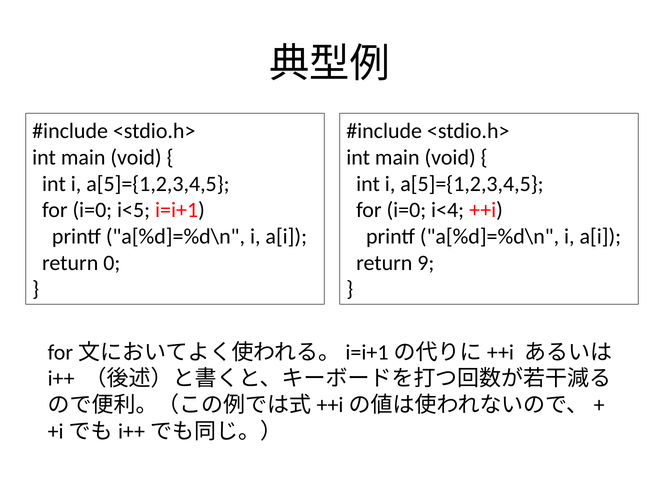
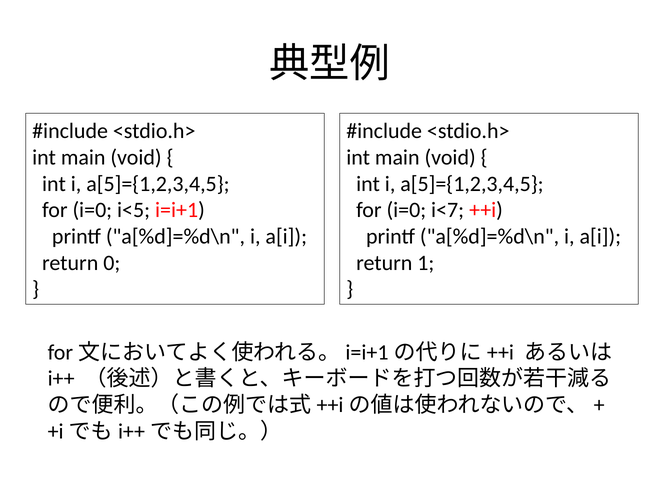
i<4: i<4 -> i<7 (448, 210)
9: 9 -> 1 (426, 263)
